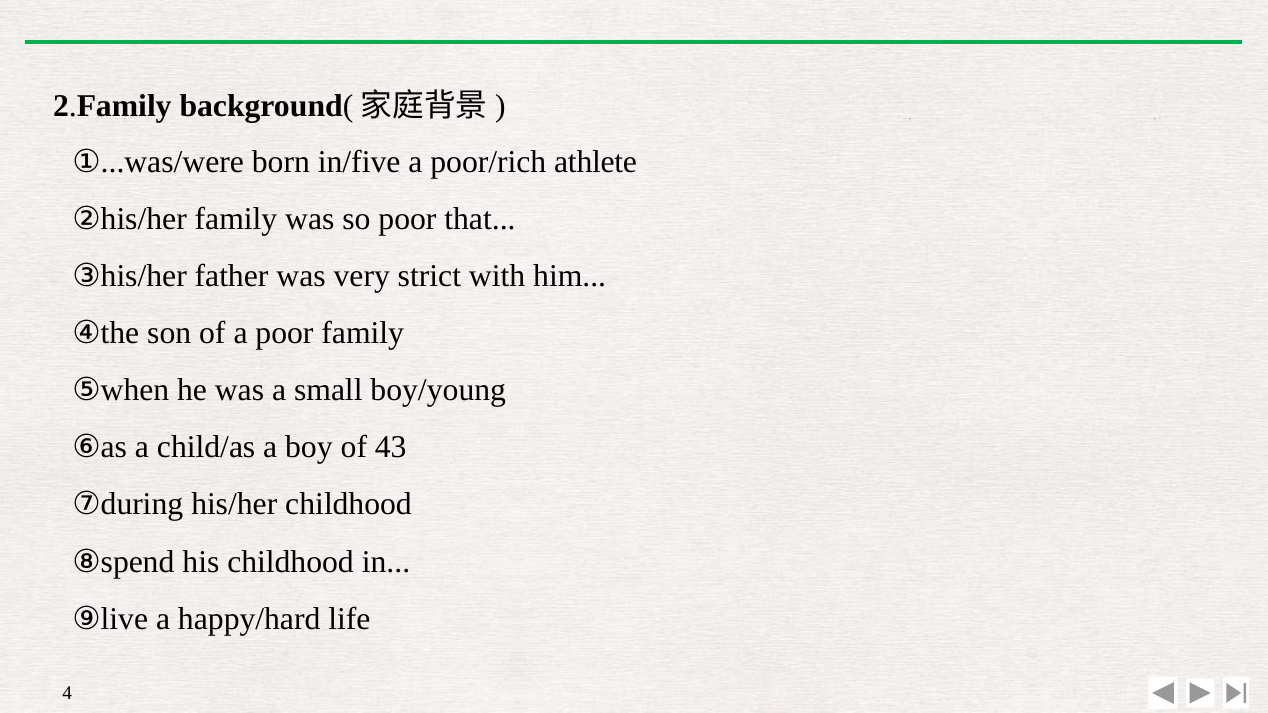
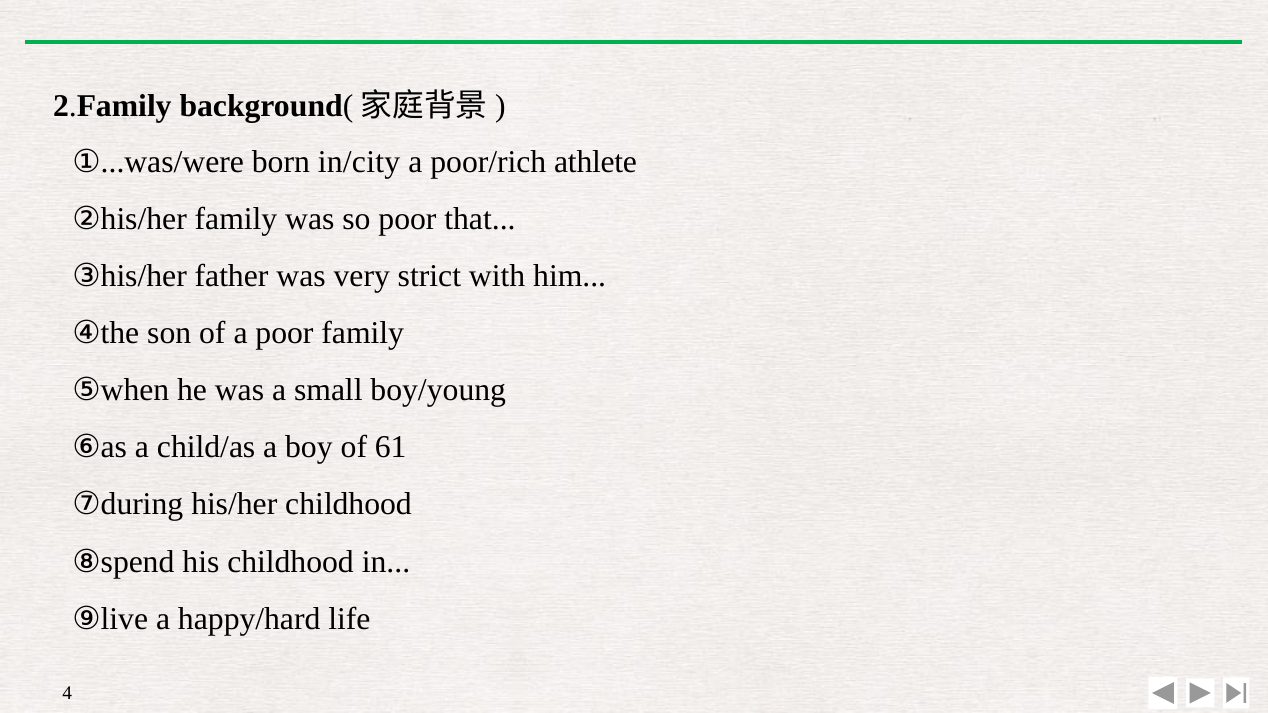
in/five: in/five -> in/city (359, 162)
43: 43 -> 61 (391, 448)
